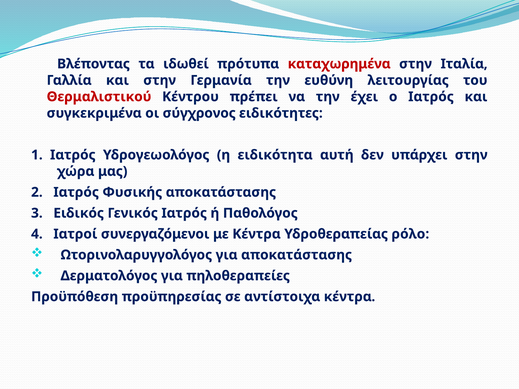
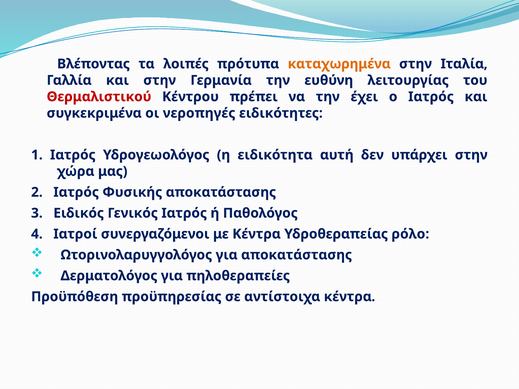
ιδωθεί: ιδωθεί -> λοιπές (186, 64)
καταχωρημένα colour: red -> orange (339, 64)
σύγχρονος: σύγχρονος -> νεροπηγές (199, 113)
